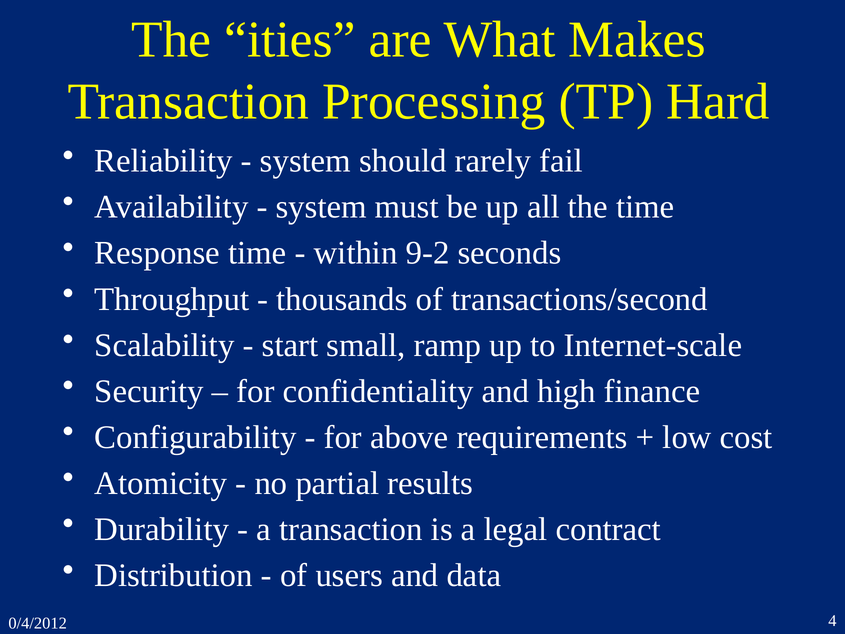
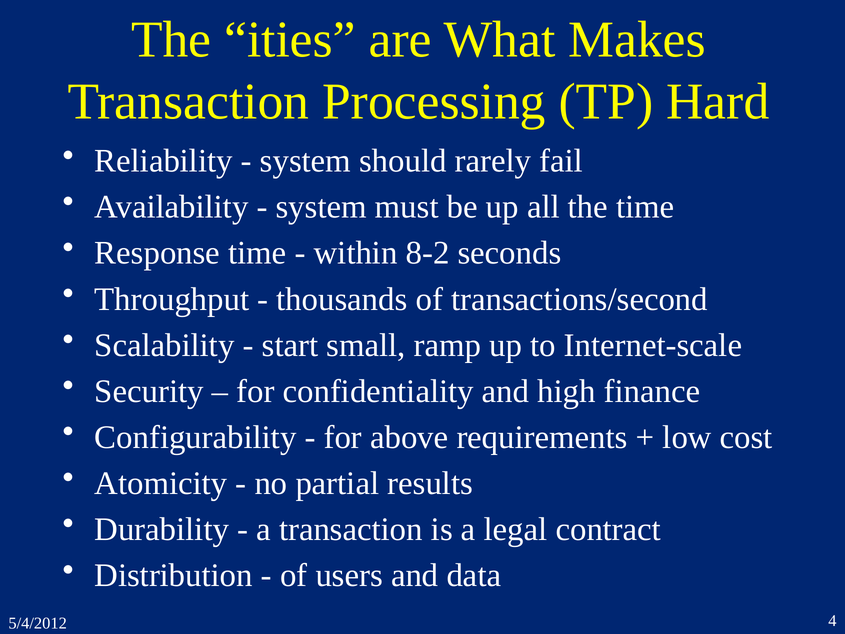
9-2: 9-2 -> 8-2 (428, 253)
0/4/2012: 0/4/2012 -> 5/4/2012 (38, 623)
